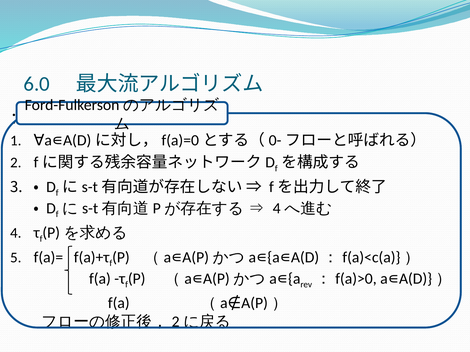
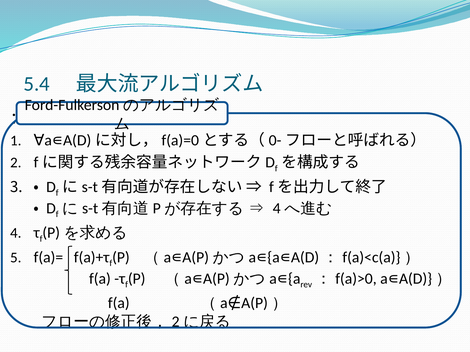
6.0: 6.0 -> 5.4 (37, 84)
